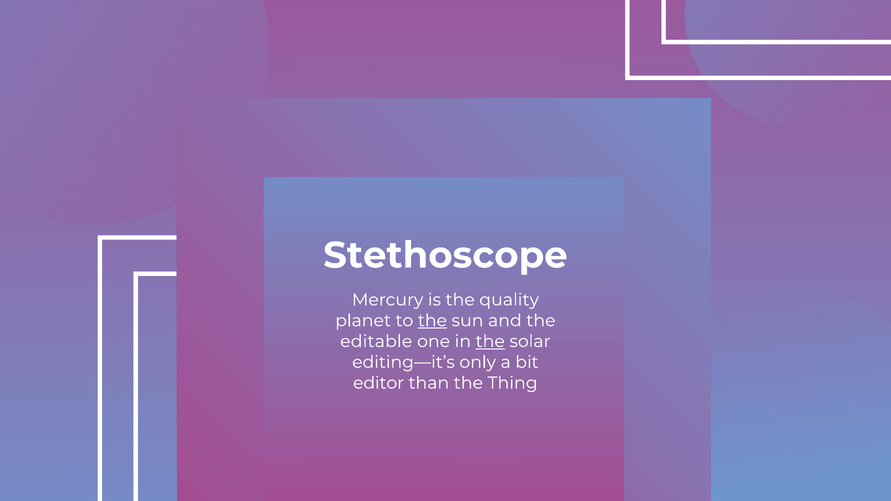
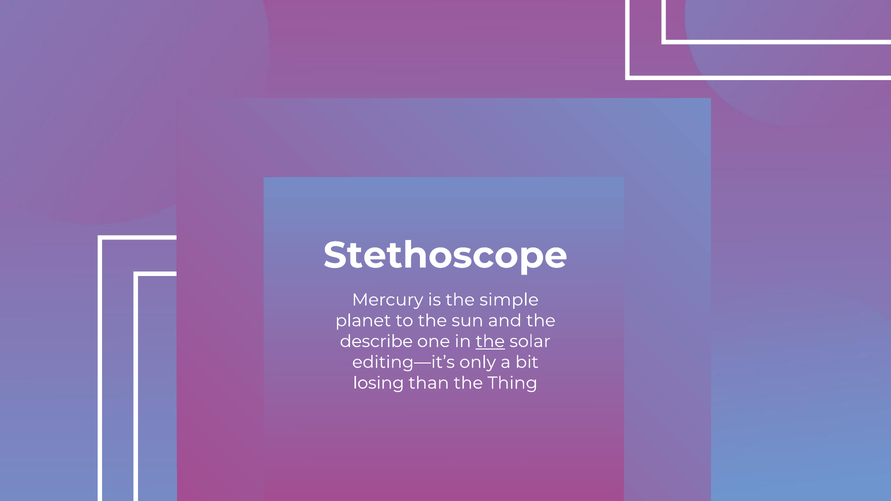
quality: quality -> simple (509, 300)
the underline: present -> none (432, 321)
editable: editable -> describe (376, 341)
editor: editor -> losing (379, 383)
